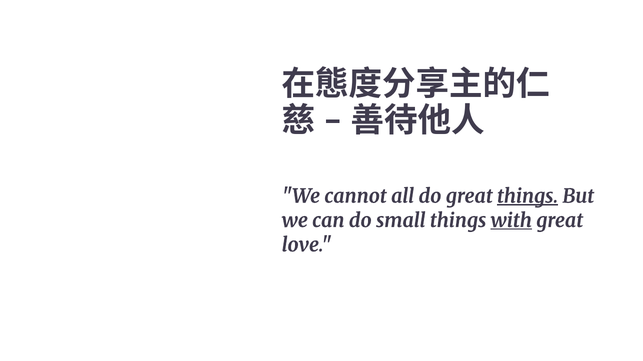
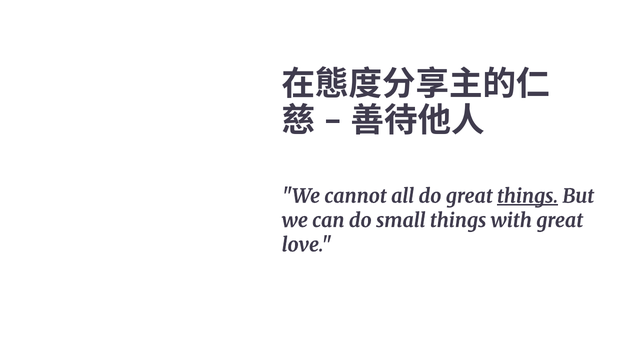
with underline: present -> none (511, 221)
